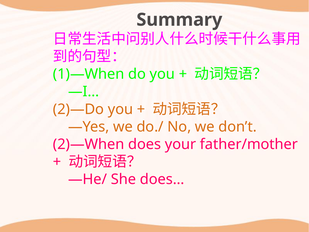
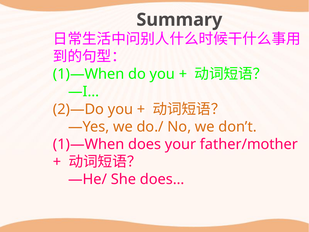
2)—When: 2)—When -> 1)—When (89, 144)
